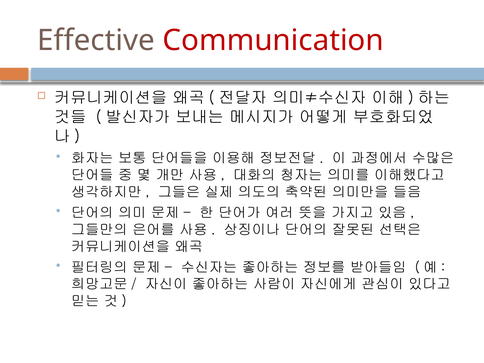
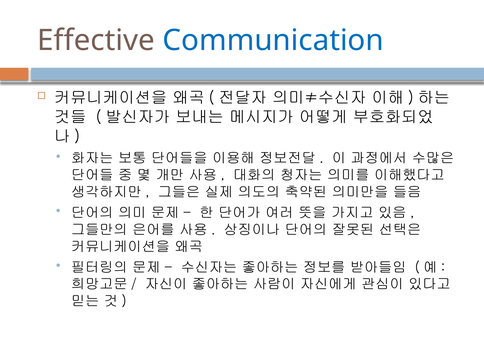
Communication colour: red -> blue (273, 40)
